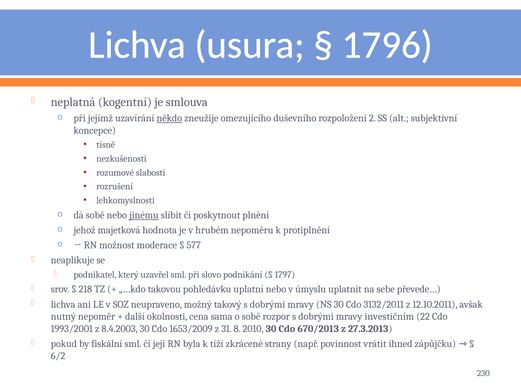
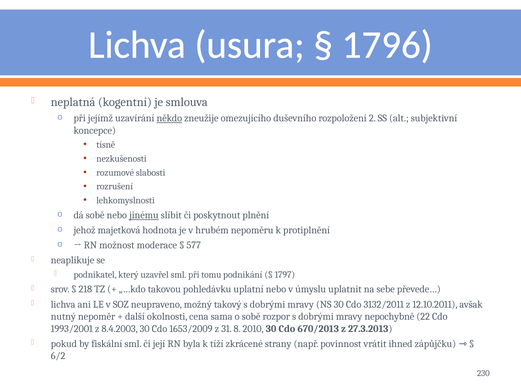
slovo: slovo -> tomu (211, 274)
investičním: investičním -> nepochybně (389, 316)
